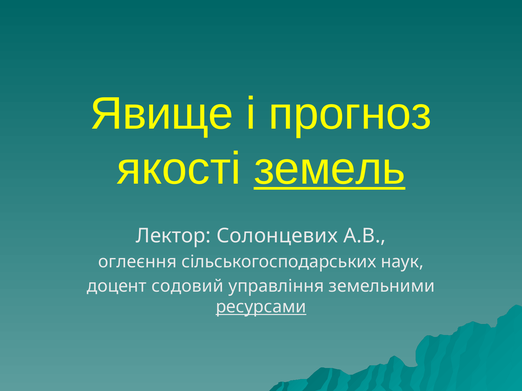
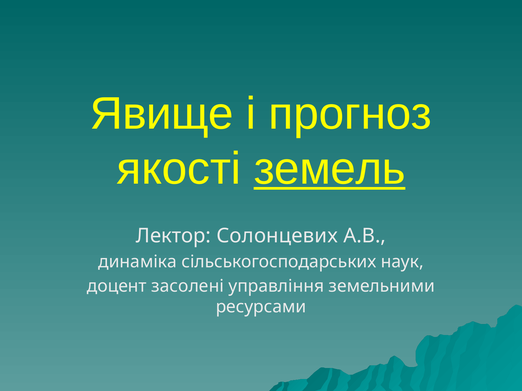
оглеєння: оглеєння -> динаміка (138, 262)
содовий: содовий -> засолені (188, 286)
ресурсами underline: present -> none (261, 307)
